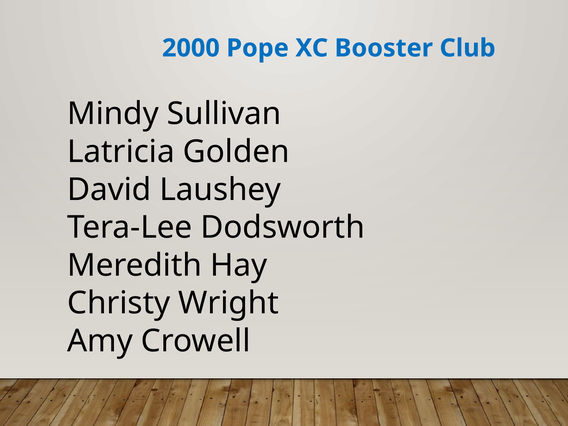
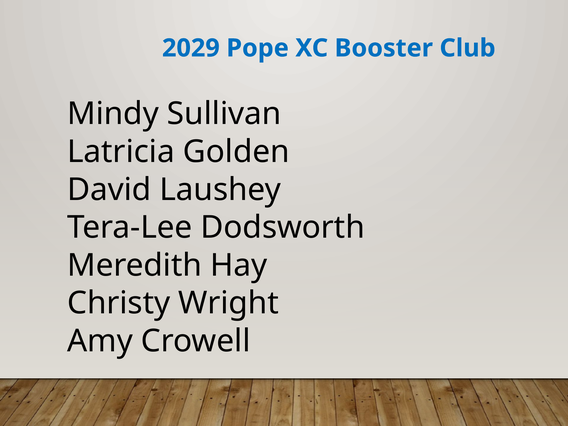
2000: 2000 -> 2029 (191, 48)
